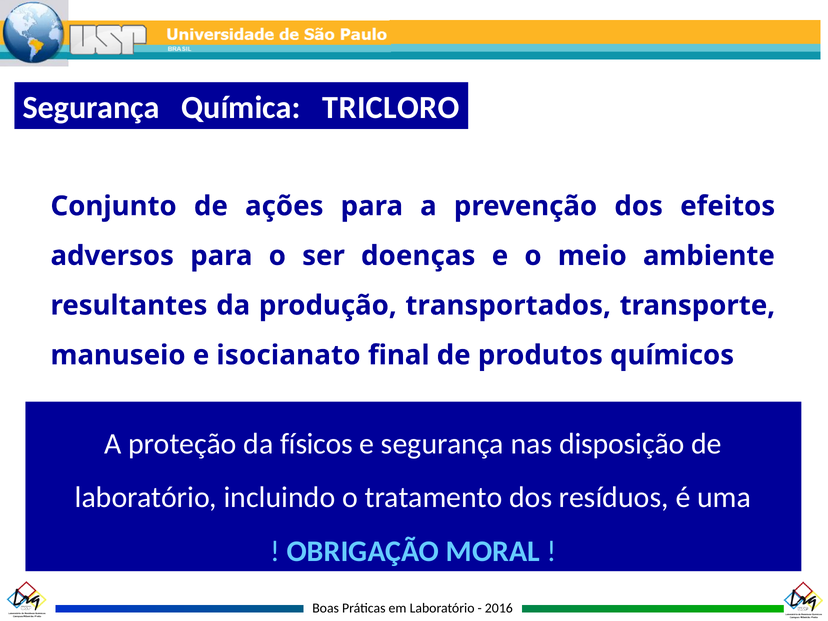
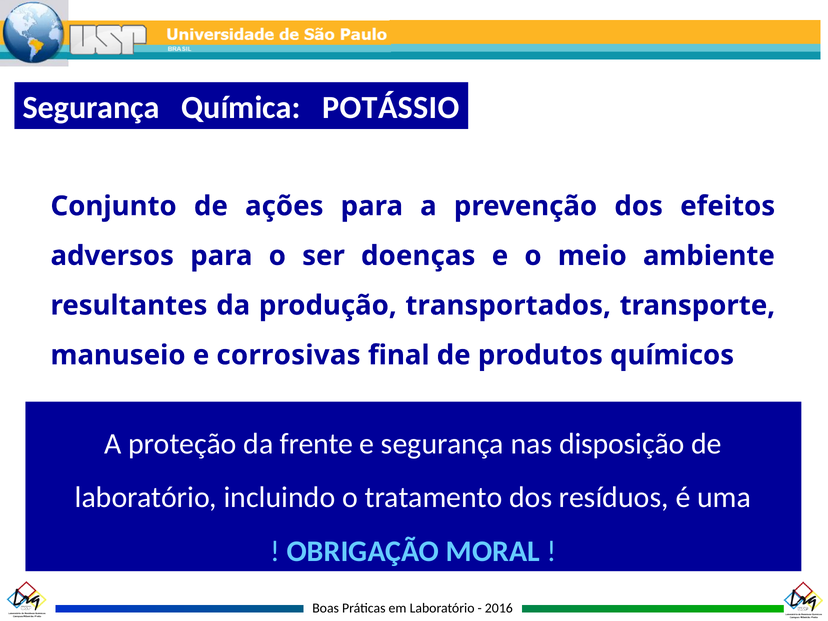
TRICLORO: TRICLORO -> POTÁSSIO (391, 108)
isocianato: isocianato -> corrosivas (288, 355)
físicos: físicos -> frente (317, 444)
